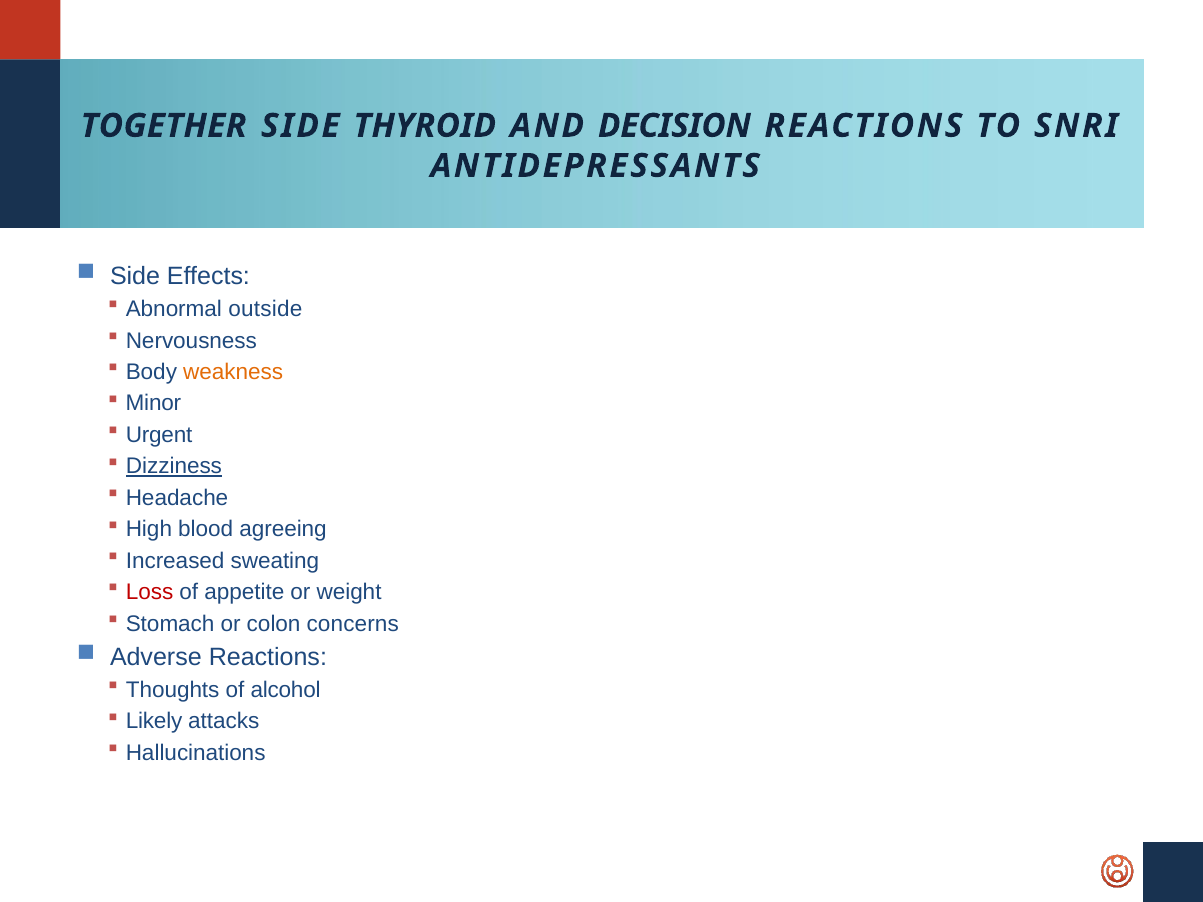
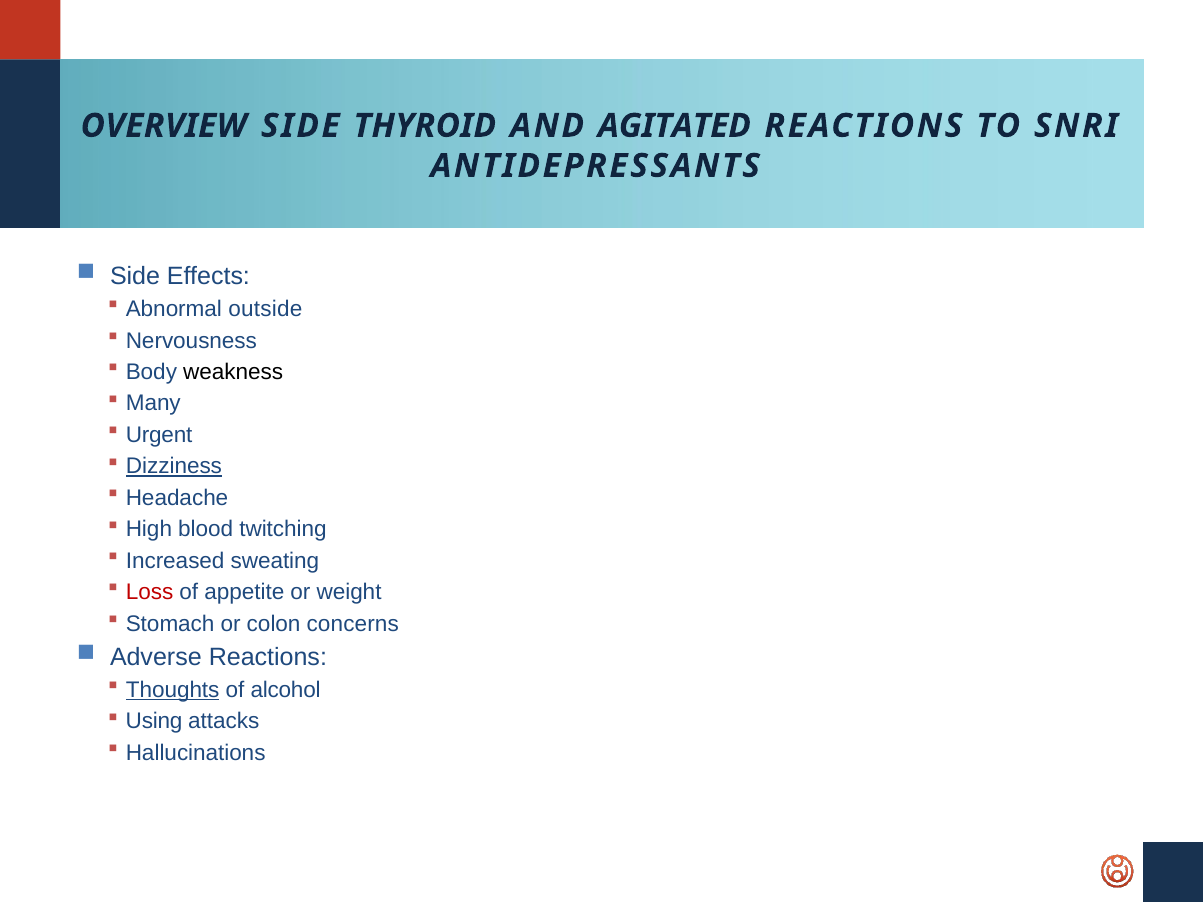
TOGETHER: TOGETHER -> OVERVIEW (164, 126)
DECISION: DECISION -> AGITATED (674, 126)
weakness colour: orange -> black (233, 372)
Minor: Minor -> Many (153, 404)
agreeing: agreeing -> twitching (283, 529)
Thoughts underline: none -> present (173, 690)
Likely: Likely -> Using (154, 722)
